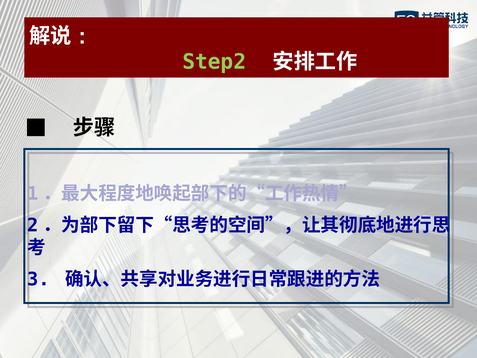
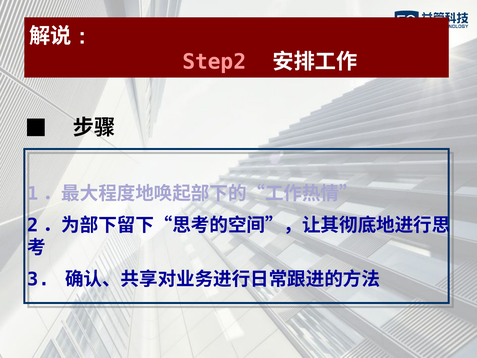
Step2 colour: light green -> pink (214, 62)
